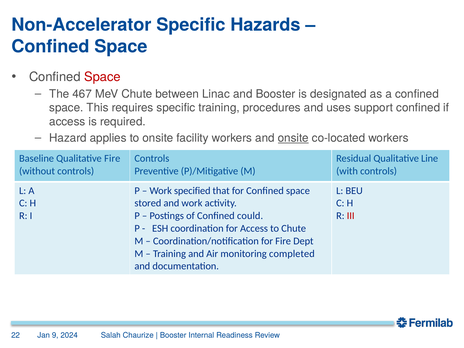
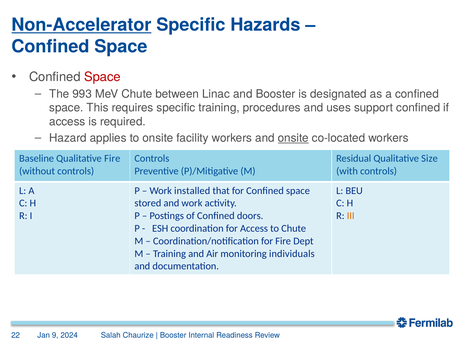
Non-Accelerator underline: none -> present (82, 25)
467: 467 -> 993 (82, 94)
Line: Line -> Size (430, 158)
specified: specified -> installed (192, 191)
could: could -> doors (250, 216)
III colour: red -> orange (351, 216)
completed: completed -> individuals (292, 254)
